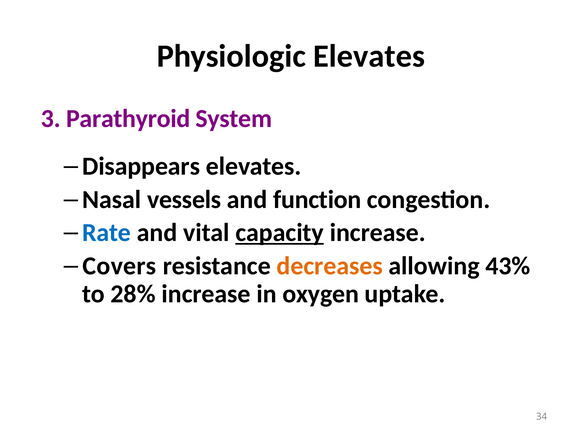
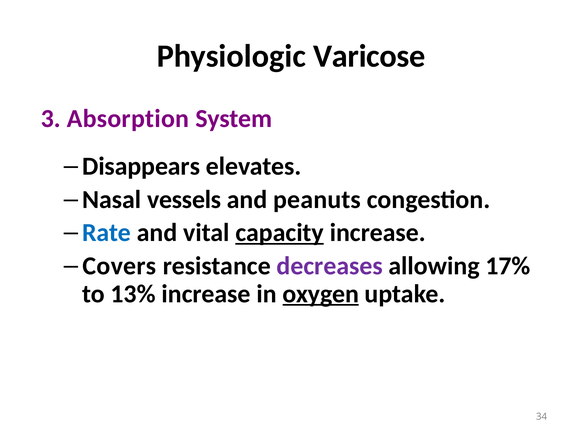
Physiologic Elevates: Elevates -> Varicose (369, 56)
Parathyroid: Parathyroid -> Absorption (128, 118)
function: function -> peanuts (317, 199)
decreases colour: orange -> purple (330, 266)
43%: 43% -> 17% (508, 266)
28%: 28% -> 13% (133, 293)
oxygen underline: none -> present (321, 293)
